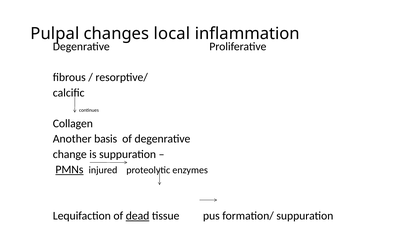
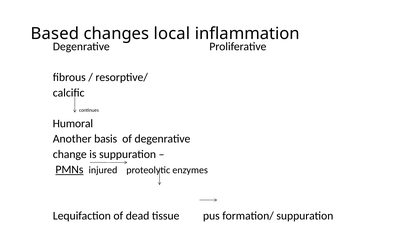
Pulpal: Pulpal -> Based (55, 34)
Collagen: Collagen -> Humoral (73, 123)
dead underline: present -> none (138, 215)
